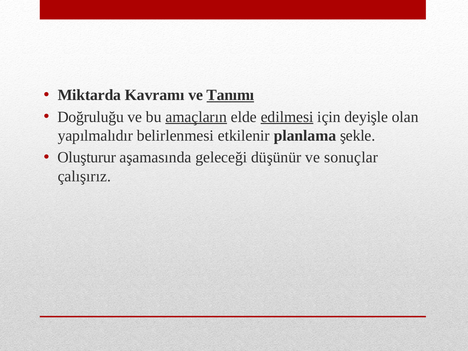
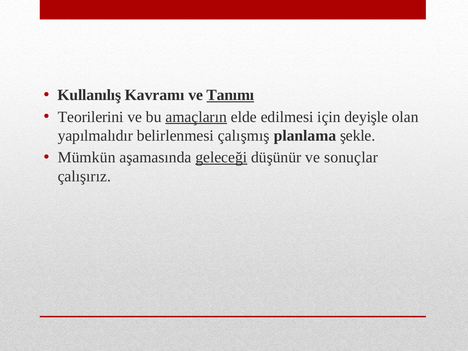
Miktarda: Miktarda -> Kullanılış (89, 95)
Doğruluğu: Doğruluğu -> Teorilerini (91, 117)
edilmesi underline: present -> none (287, 117)
etkilenir: etkilenir -> çalışmış (244, 136)
Oluşturur: Oluşturur -> Mümkün (87, 157)
geleceği underline: none -> present (221, 157)
